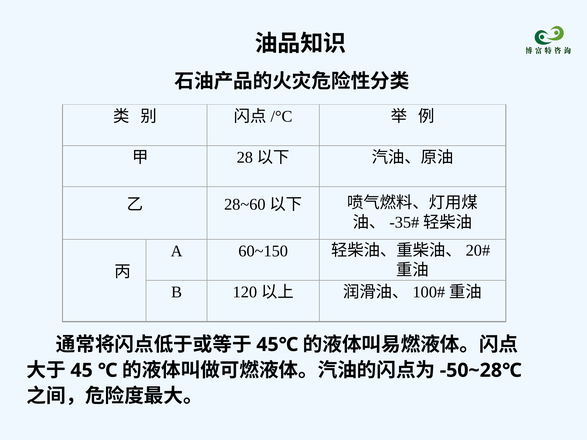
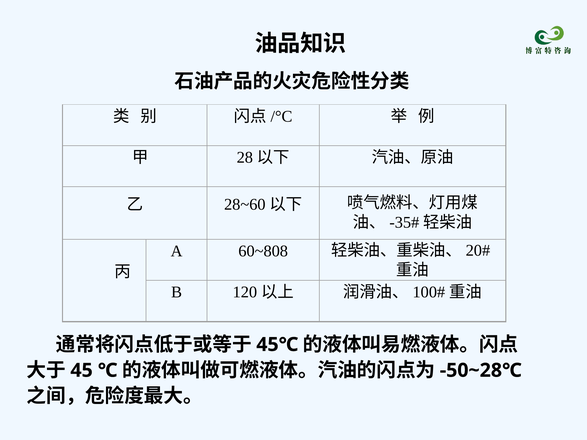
60~150: 60~150 -> 60~808 (263, 251)
